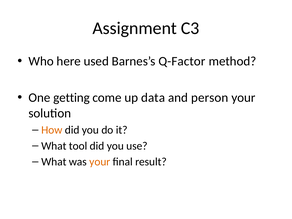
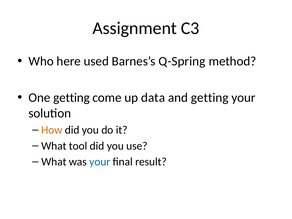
Q-Factor: Q-Factor -> Q-Spring (182, 61)
and person: person -> getting (210, 98)
your colour: orange -> blue (100, 162)
